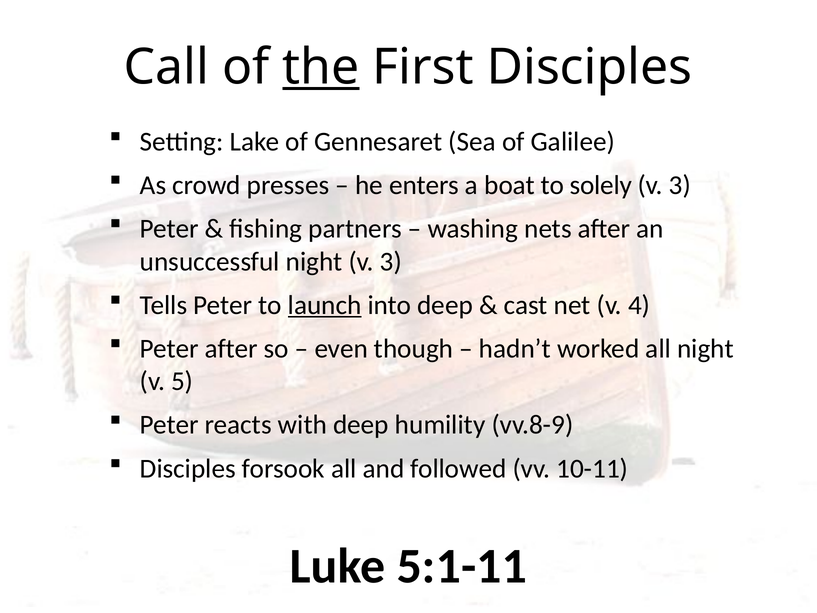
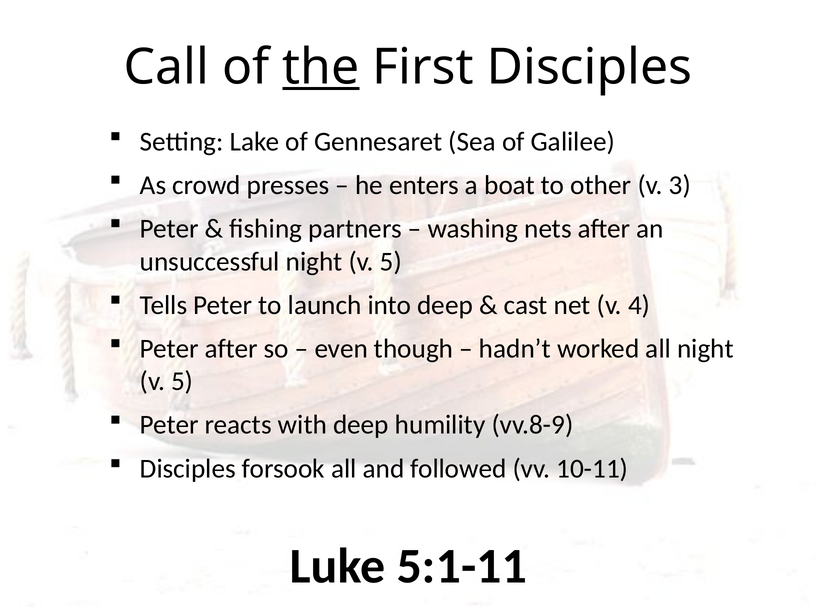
solely: solely -> other (601, 185)
unsuccessful night v 3: 3 -> 5 (391, 261)
launch underline: present -> none (325, 305)
